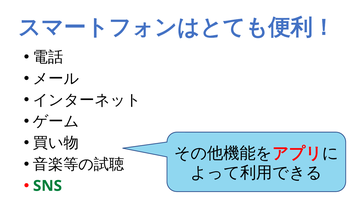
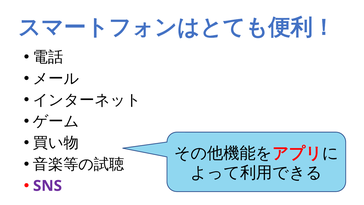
SNS colour: green -> purple (47, 186)
